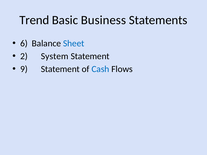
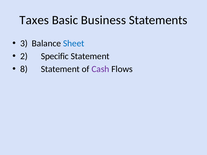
Trend: Trend -> Taxes (34, 20)
6: 6 -> 3 (24, 43)
System: System -> Specific (55, 56)
9: 9 -> 8 (24, 69)
Cash colour: blue -> purple (100, 69)
